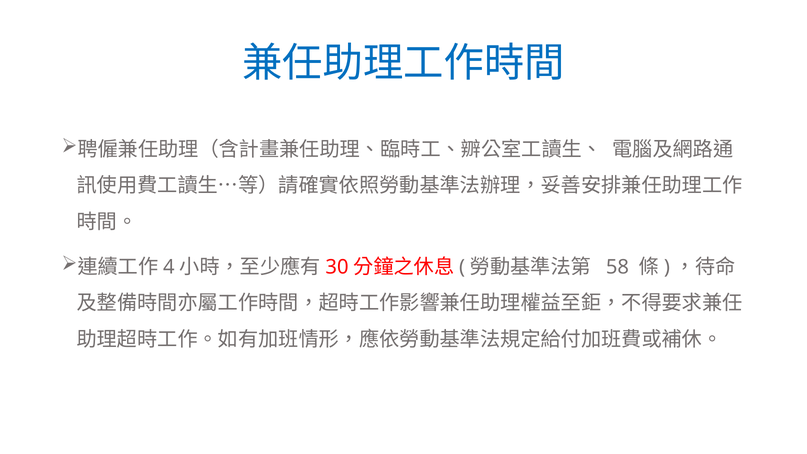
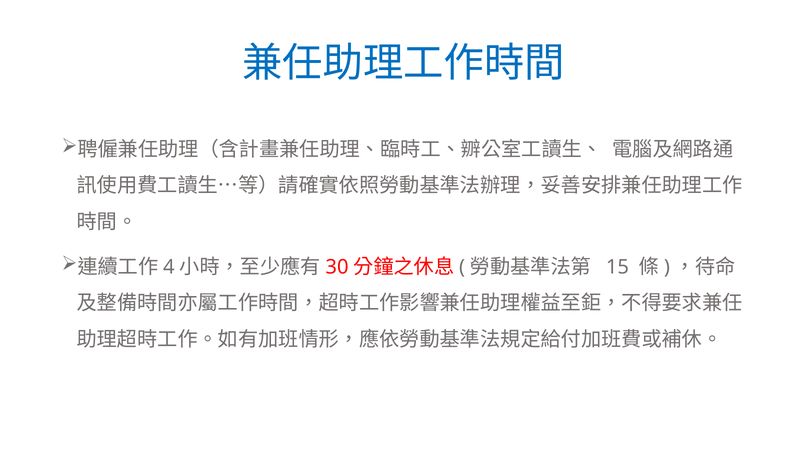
58: 58 -> 15 (617, 267)
